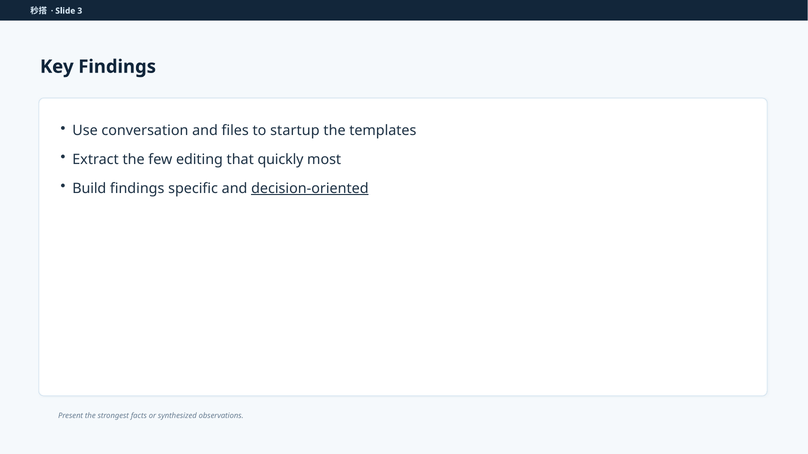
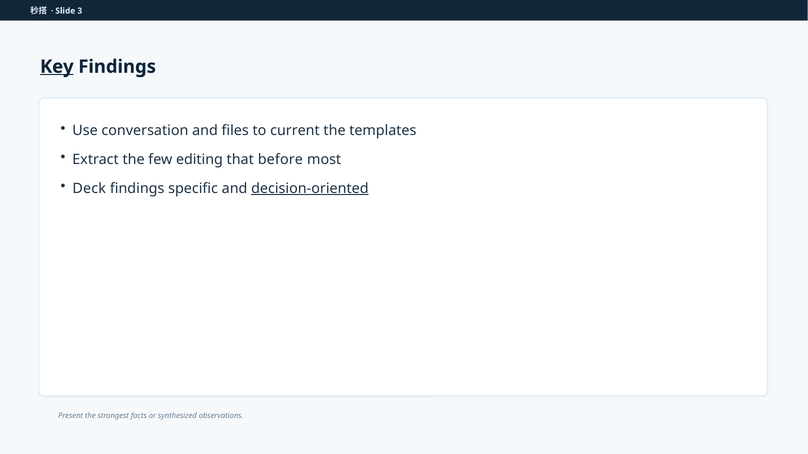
Key underline: none -> present (57, 67)
startup: startup -> current (295, 131)
quickly: quickly -> before (280, 160)
Build: Build -> Deck (89, 189)
